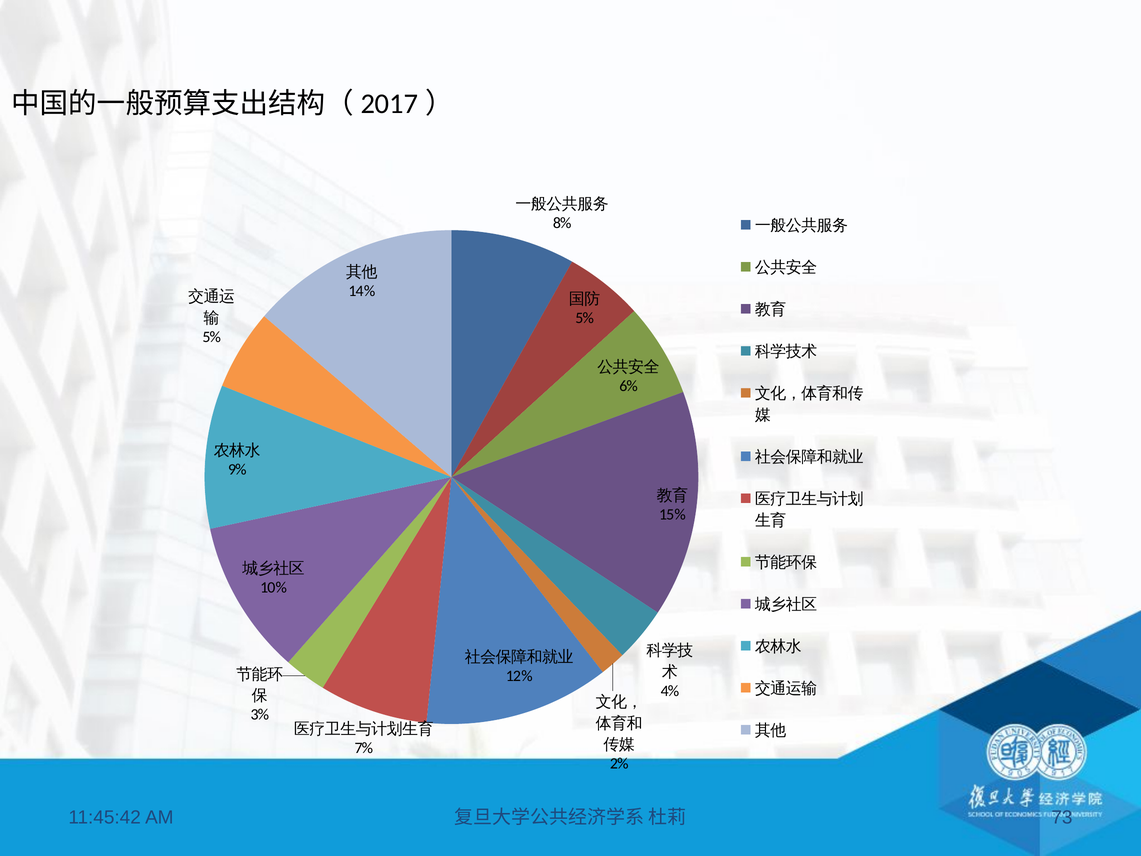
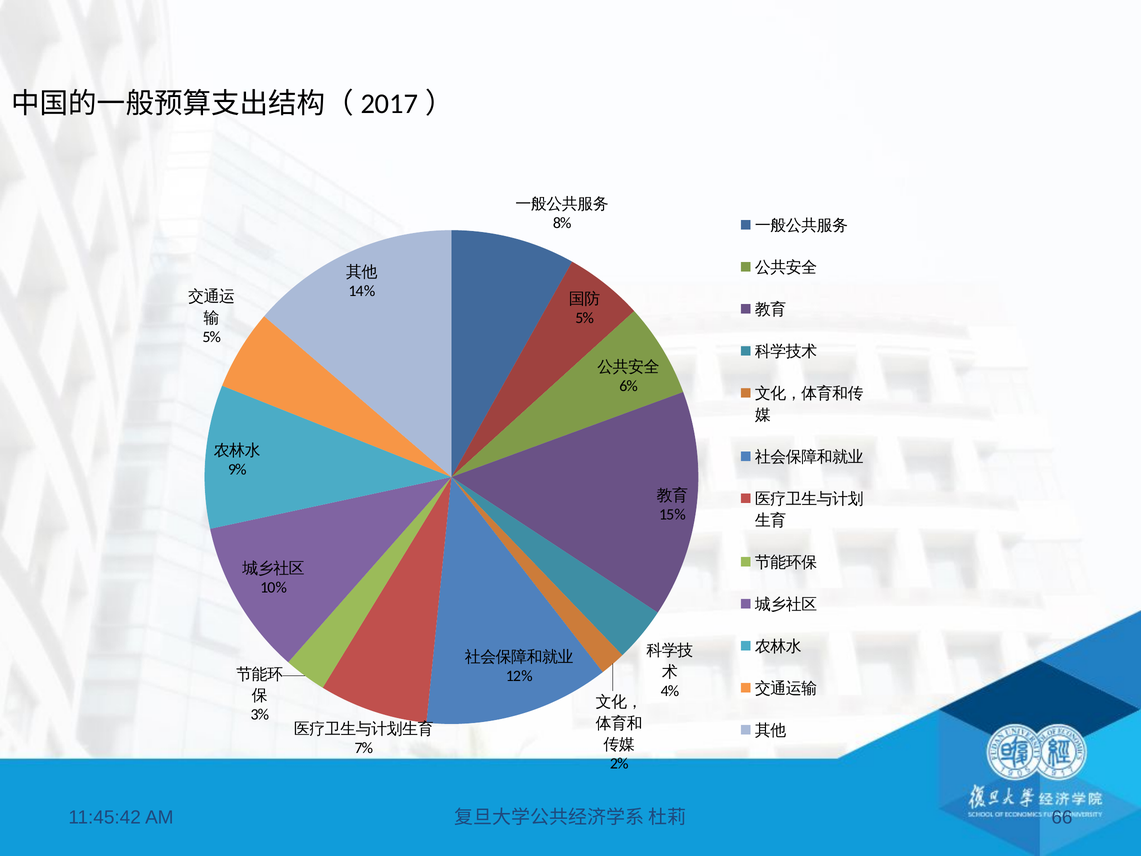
73: 73 -> 66 (1062, 817)
